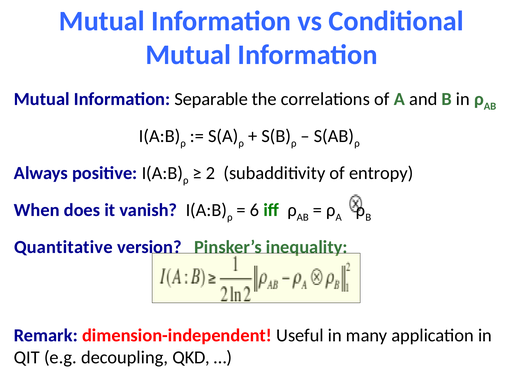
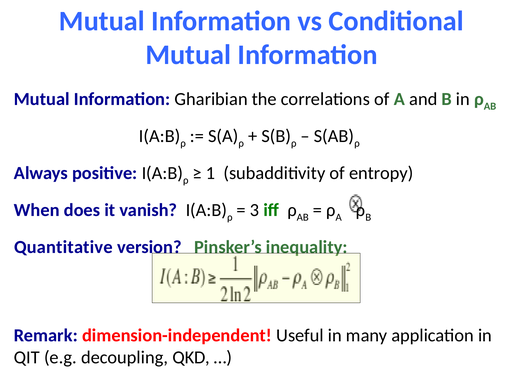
Separable: Separable -> Gharibian (211, 99)
2: 2 -> 1 (211, 173)
6: 6 -> 3 (255, 210)
